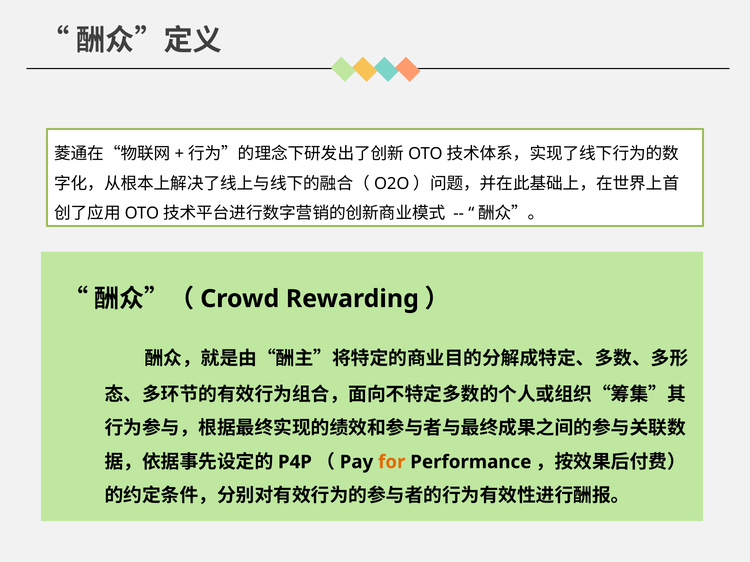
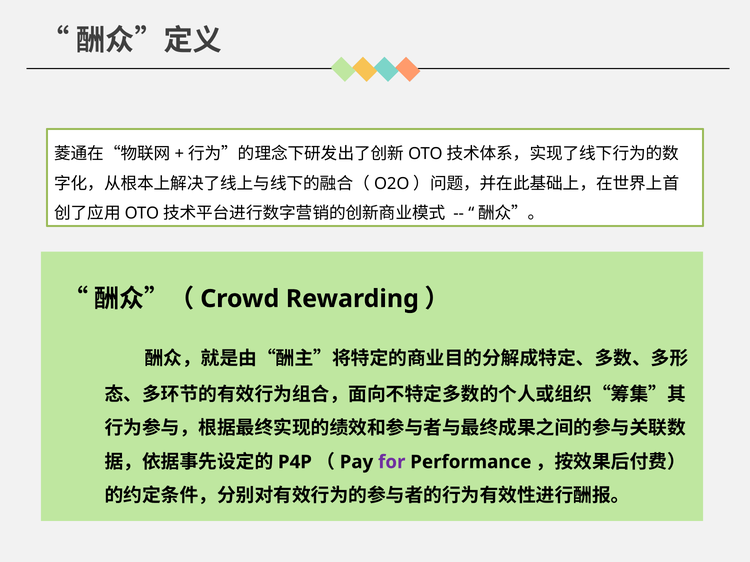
for colour: orange -> purple (392, 462)
